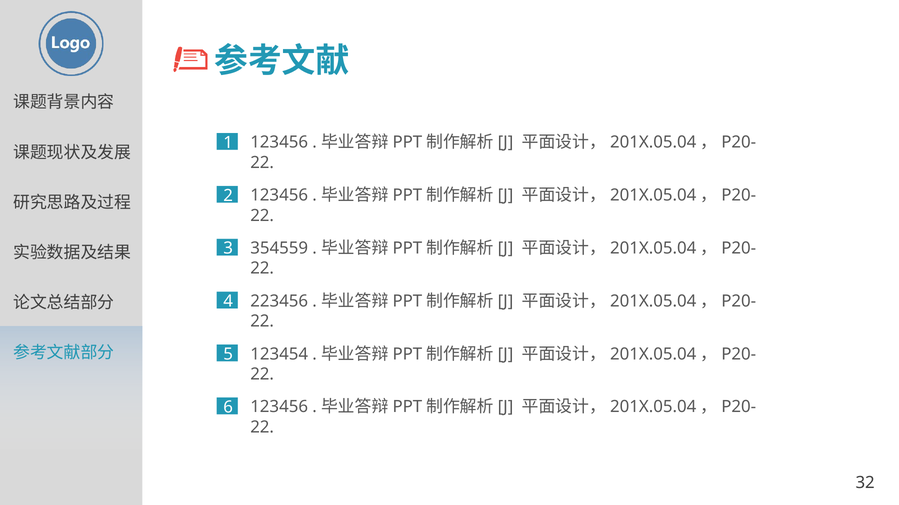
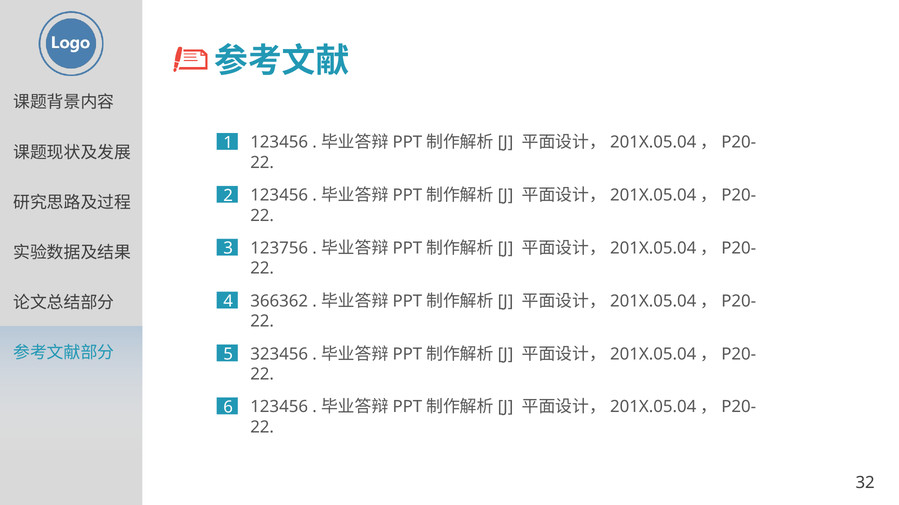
354559: 354559 -> 123756 (279, 249)
223456: 223456 -> 366362 (279, 301)
123454: 123454 -> 323456 (279, 354)
